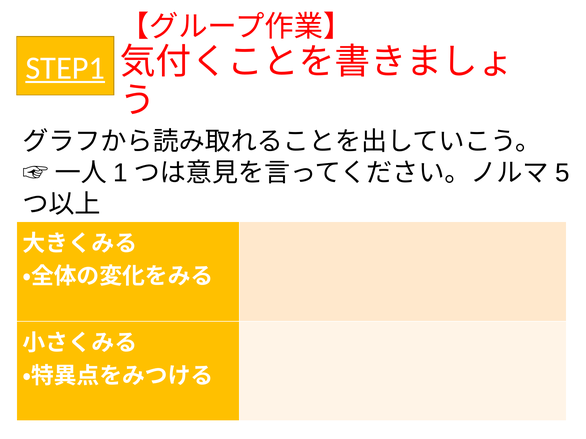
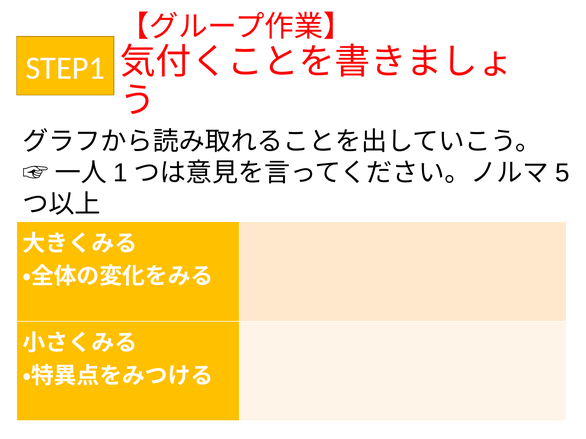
STEP1 underline: present -> none (65, 68)
